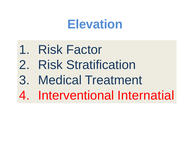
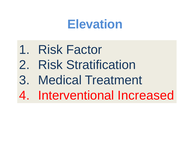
Internatial: Internatial -> Increased (146, 95)
